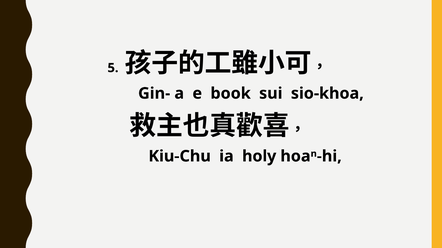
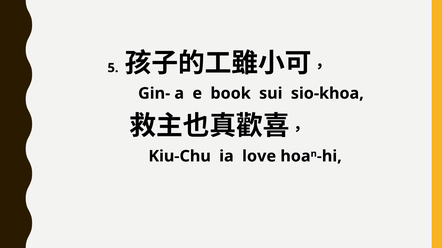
holy: holy -> love (259, 157)
